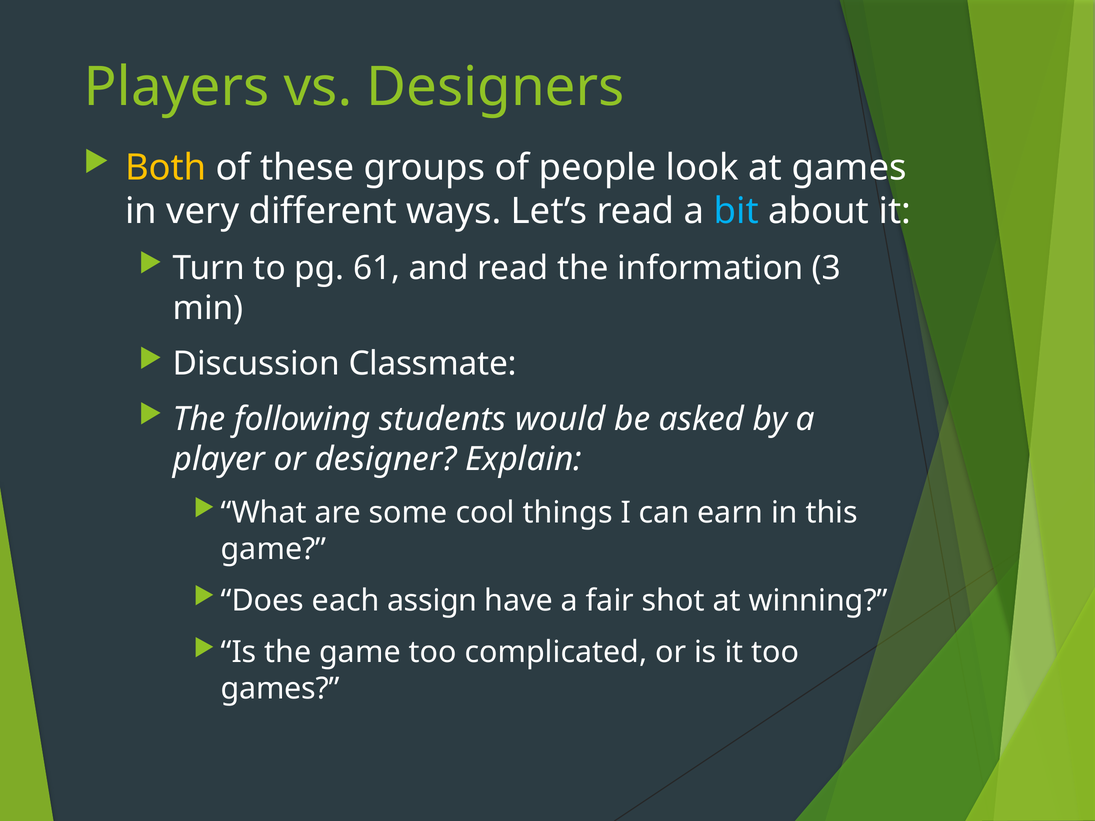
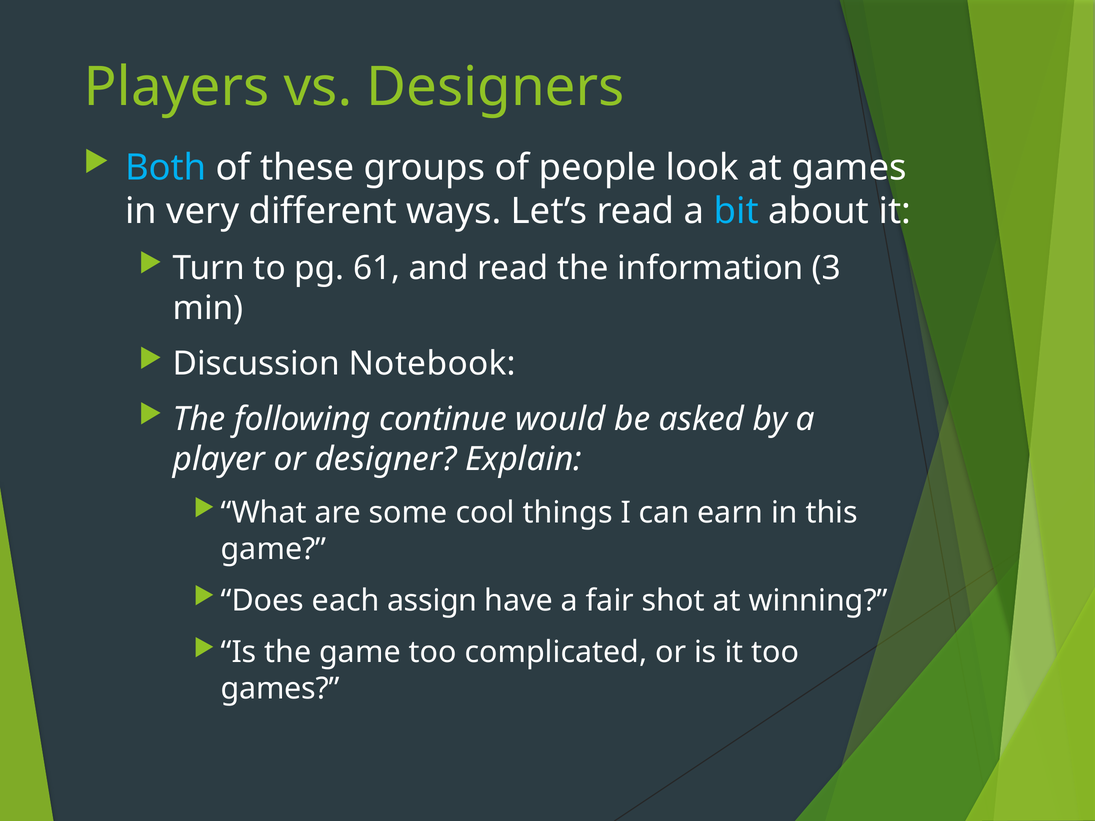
Both colour: yellow -> light blue (166, 168)
Classmate: Classmate -> Notebook (432, 364)
students: students -> continue (443, 419)
